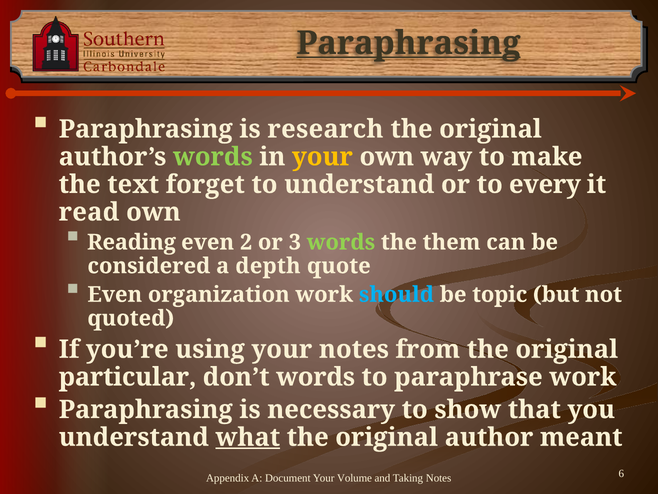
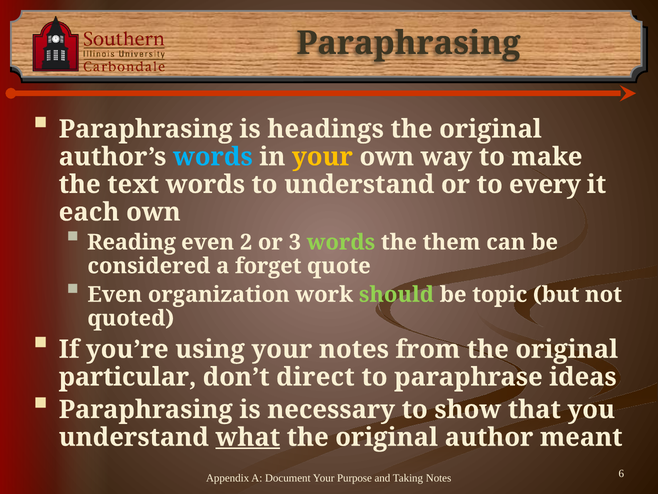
Paraphrasing underline: present -> none (409, 43)
research: research -> headings (326, 129)
words colour: light green -> light blue (213, 157)
text forget: forget -> words (205, 184)
read: read -> each (89, 212)
depth: depth -> forget (268, 266)
should colour: light blue -> light green (396, 294)
don’t words: words -> direct (315, 377)
paraphrase work: work -> ideas (583, 377)
Volume: Volume -> Purpose (355, 478)
